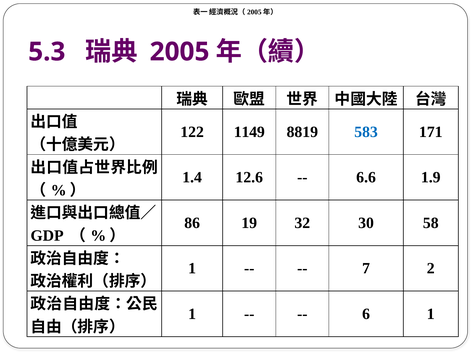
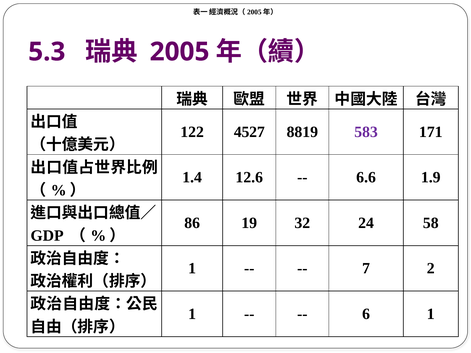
1149: 1149 -> 4527 (249, 132)
583 colour: blue -> purple (366, 132)
30: 30 -> 24 (366, 223)
